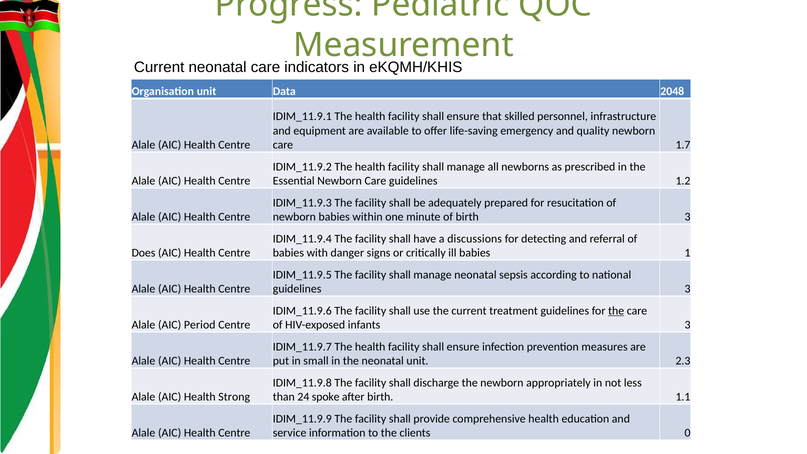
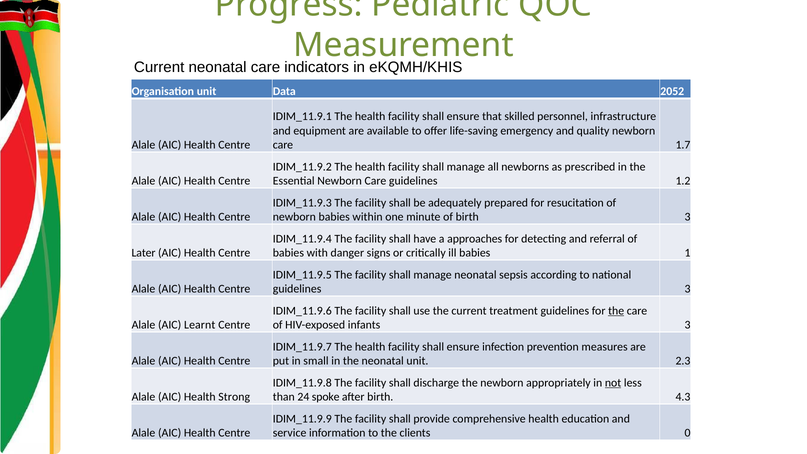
2048: 2048 -> 2052 (672, 91)
discussions: discussions -> approaches (475, 239)
Does: Does -> Later (144, 253)
Period: Period -> Learnt (200, 325)
not underline: none -> present (613, 383)
1.1: 1.1 -> 4.3 (683, 397)
